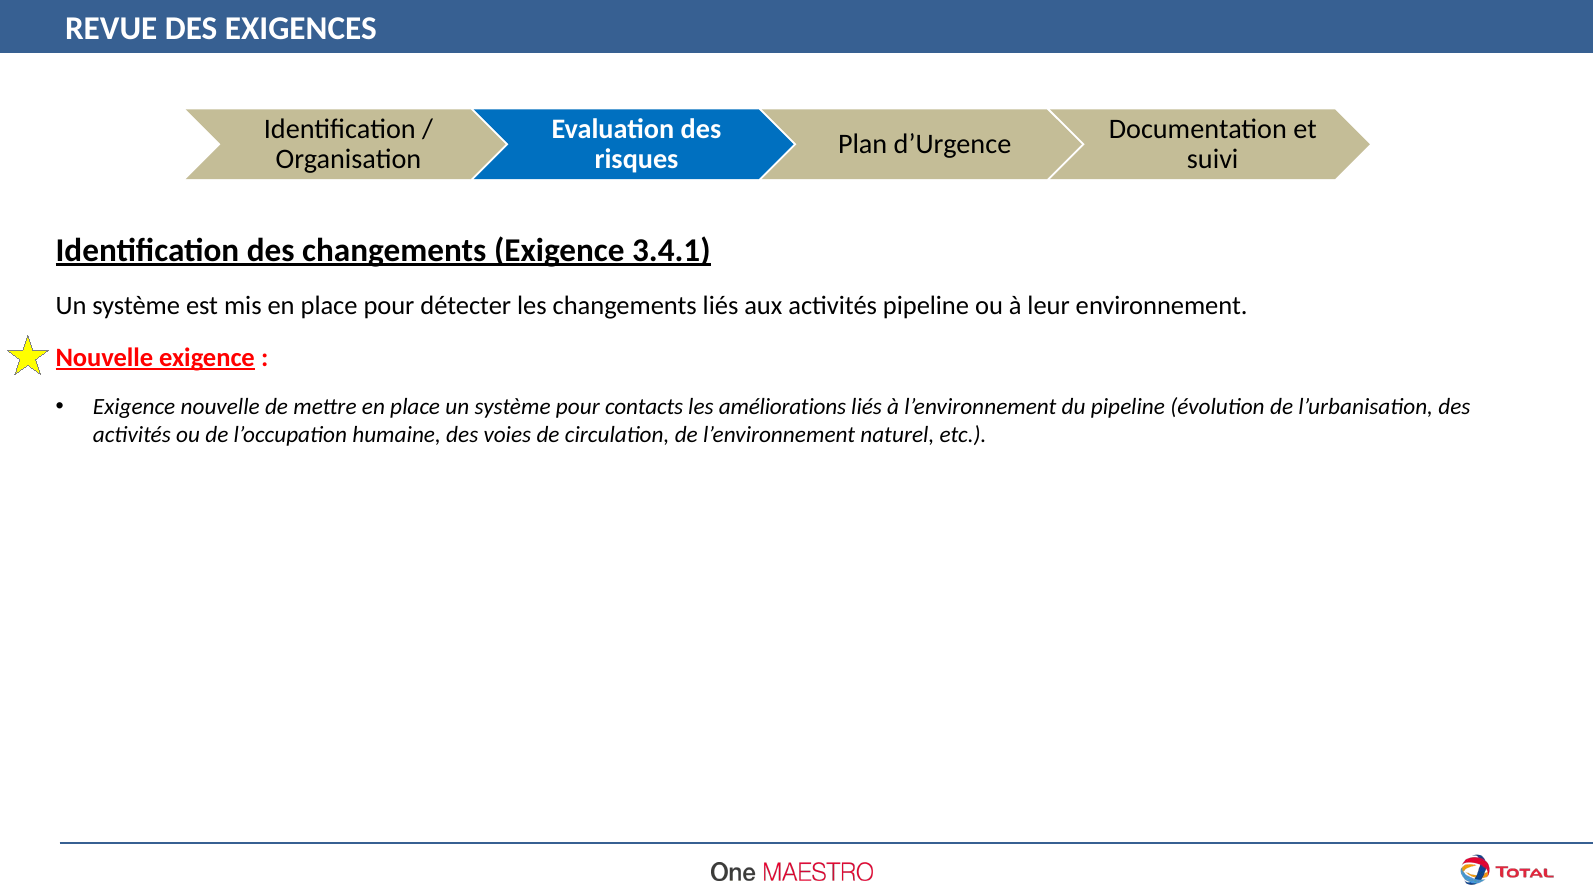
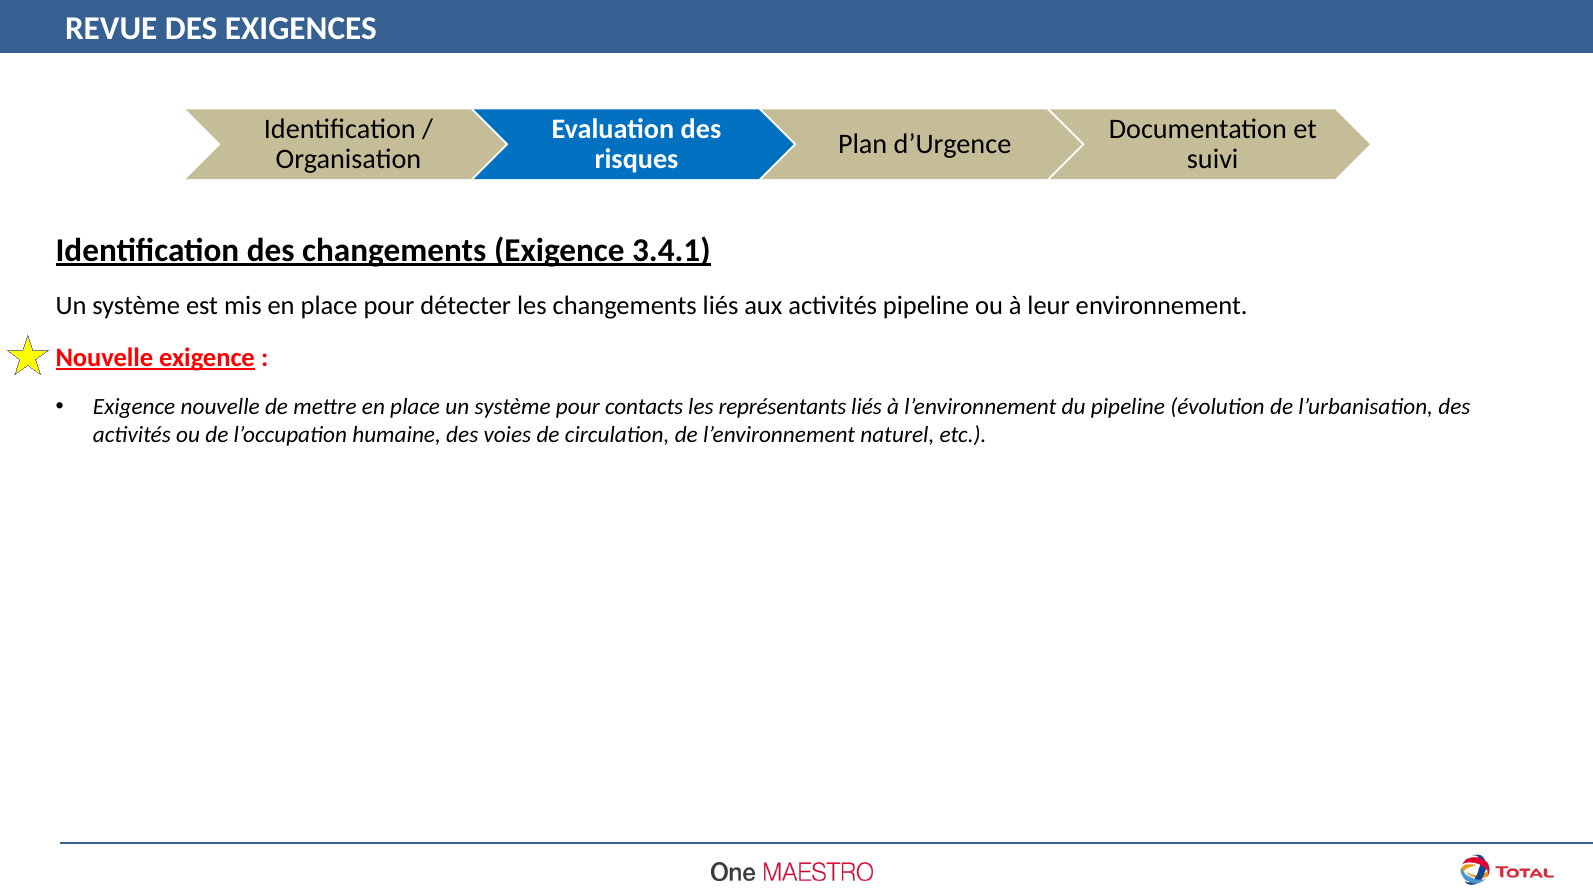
améliorations: améliorations -> représentants (783, 407)
